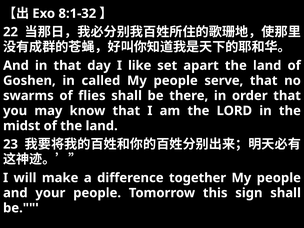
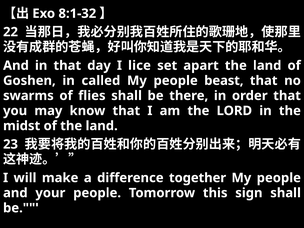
like: like -> lice (140, 66)
serve: serve -> beast (224, 81)
